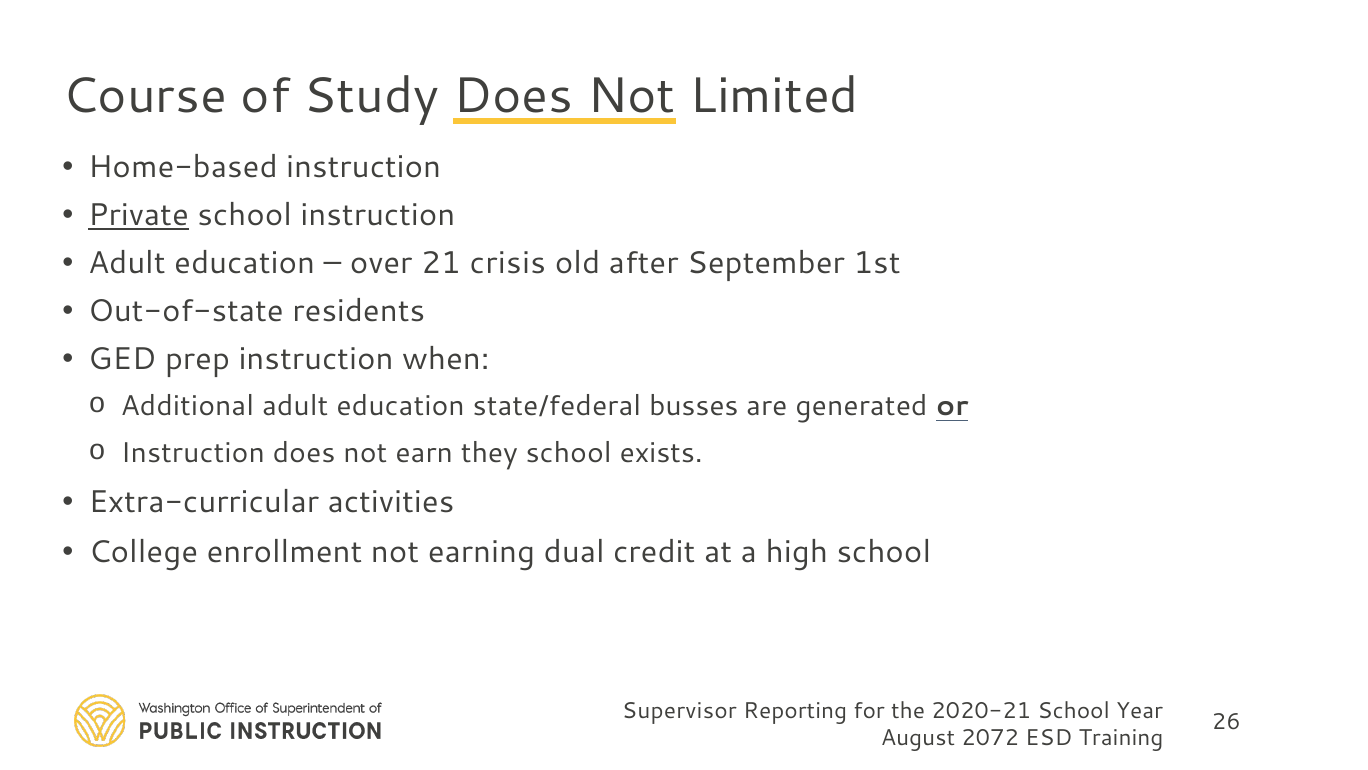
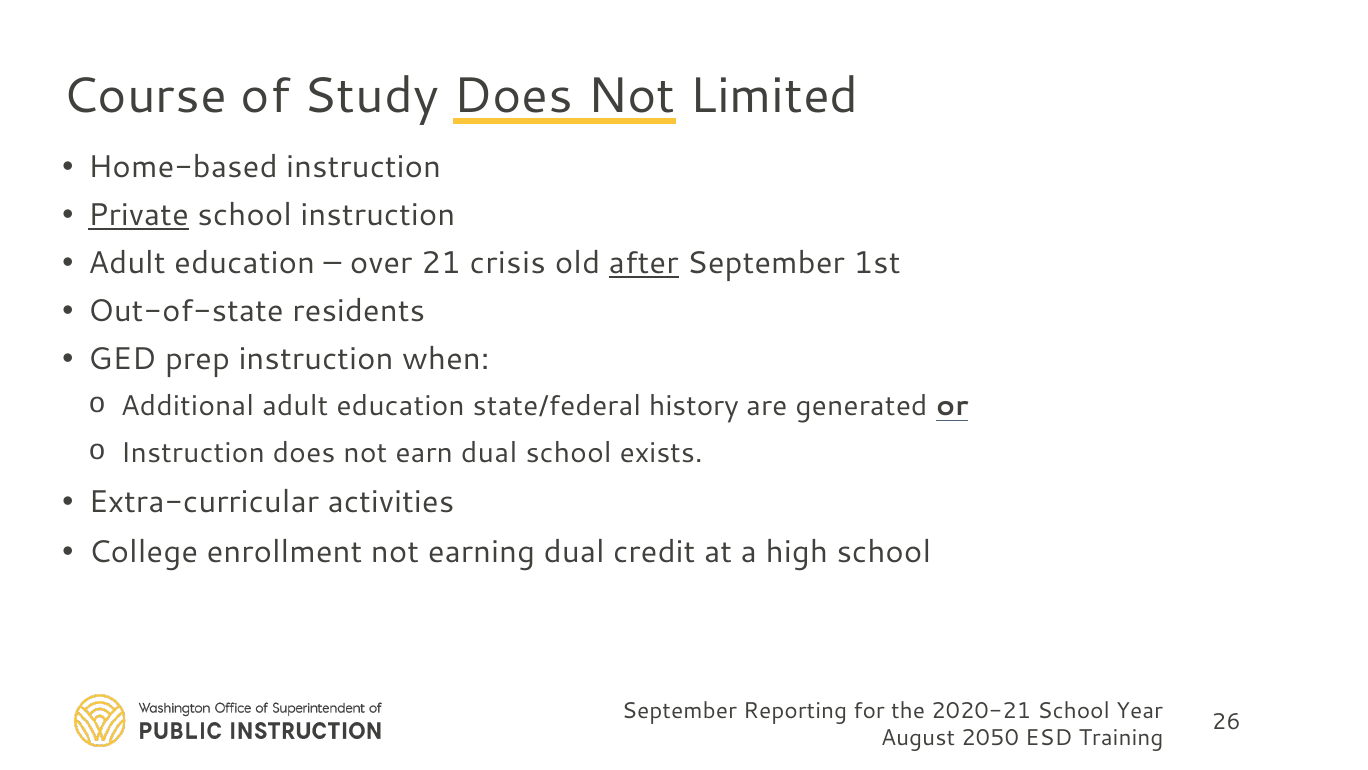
after underline: none -> present (644, 263)
busses: busses -> history (694, 406)
earn they: they -> dual (489, 453)
Supervisor: Supervisor -> September (680, 710)
2072: 2072 -> 2050 (990, 737)
